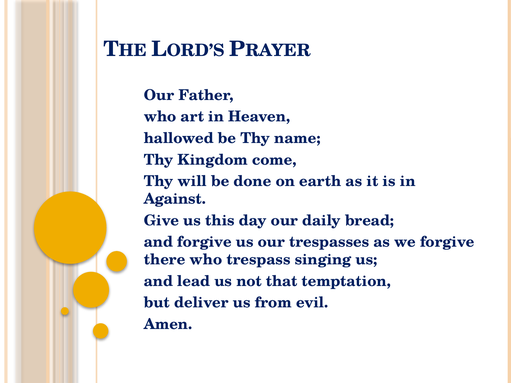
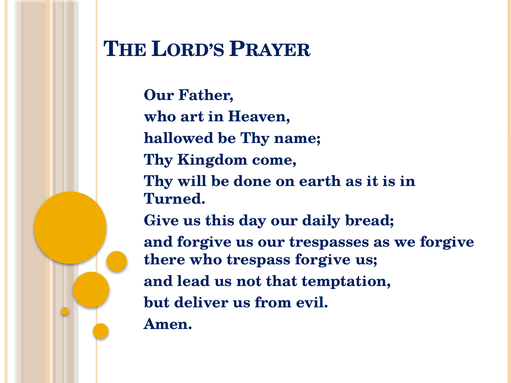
Against: Against -> Turned (175, 199)
trespass singing: singing -> forgive (323, 260)
